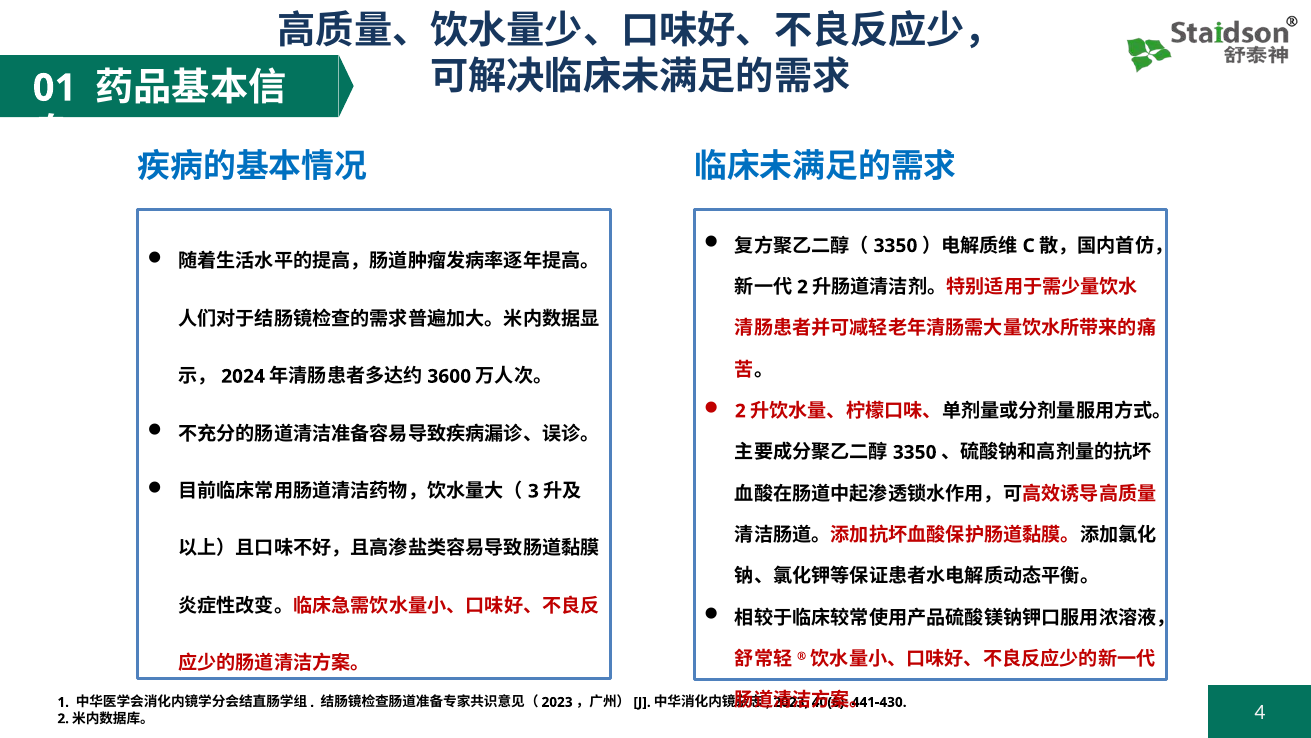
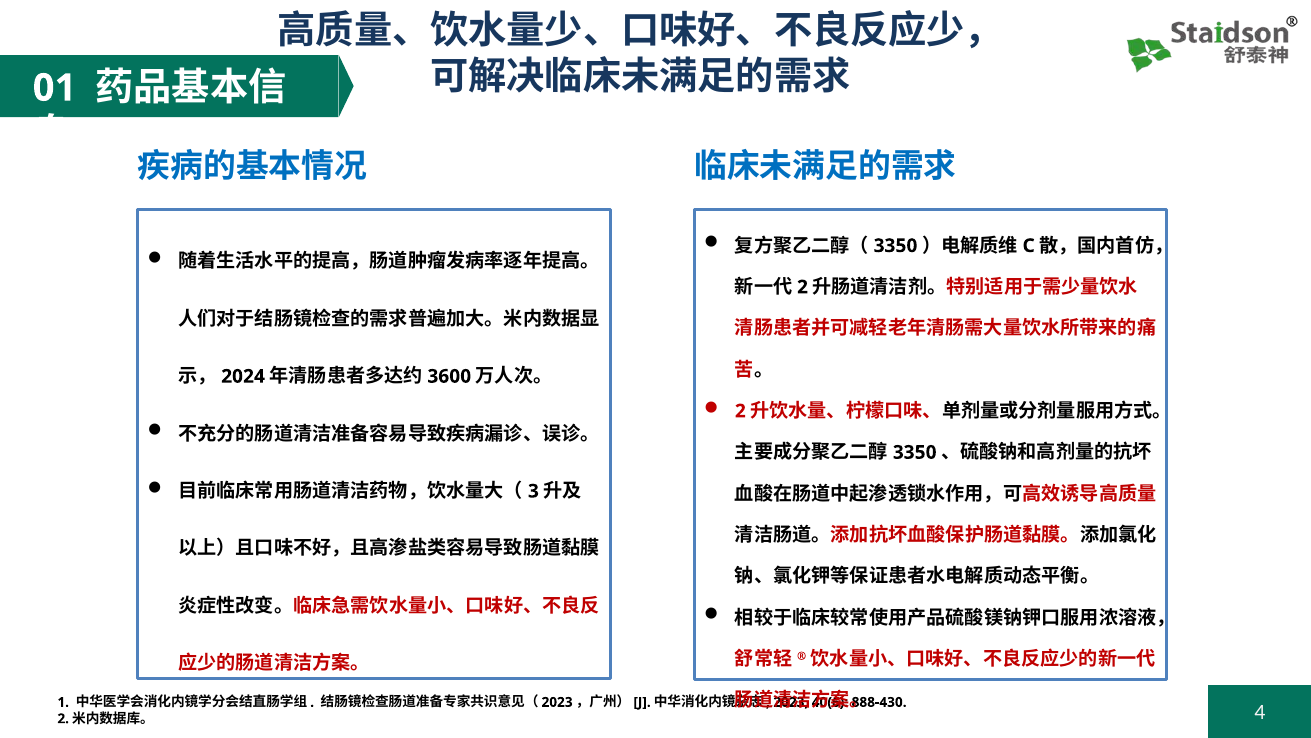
441-430: 441-430 -> 888-430 (879, 702)
